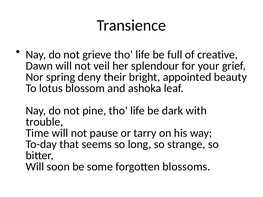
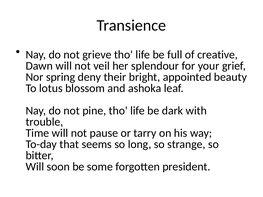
blossoms: blossoms -> president (186, 167)
